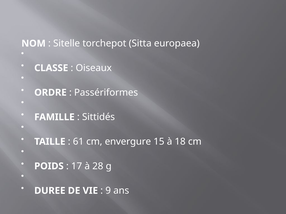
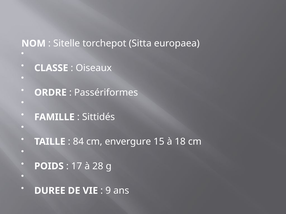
61: 61 -> 84 (78, 142)
